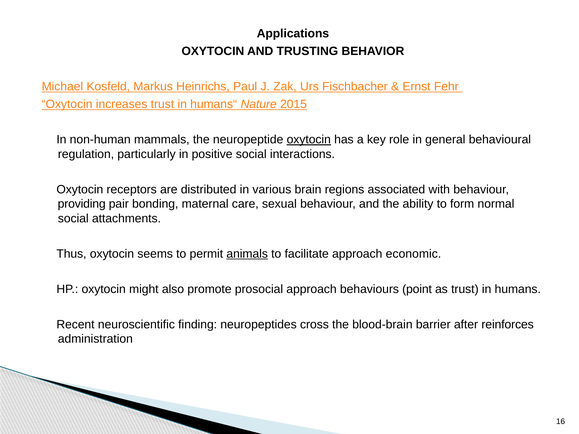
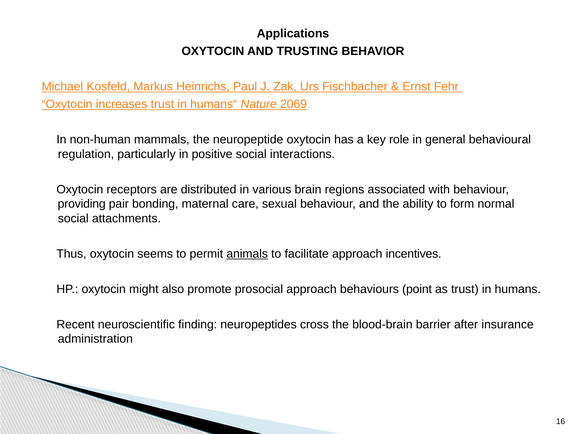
2015: 2015 -> 2069 (294, 104)
oxytocin underline: present -> none (309, 140)
economic: economic -> incentives (414, 254)
reinforces: reinforces -> insurance (508, 325)
